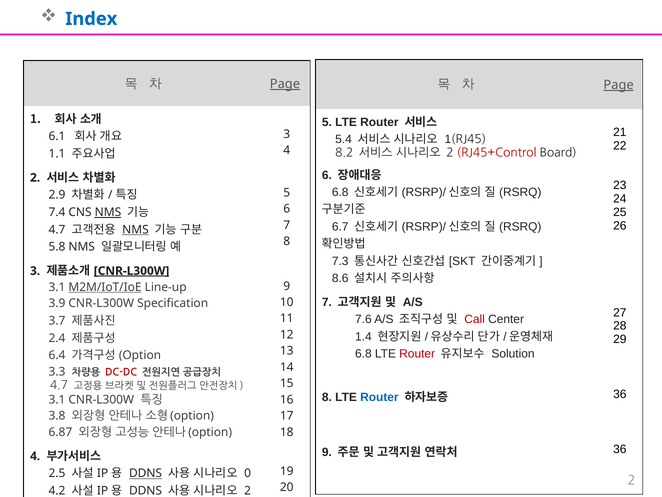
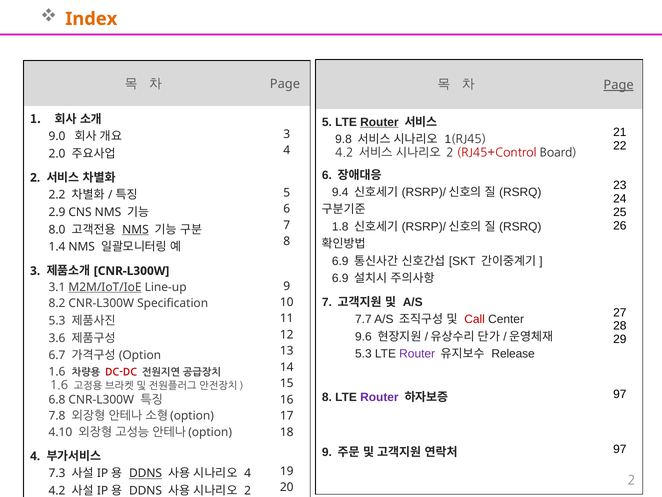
Index colour: blue -> orange (91, 19)
Page underline: present -> none (285, 84)
Router underline: none -> present (379, 122)
6.1: 6.1 -> 9.0 (57, 136)
5.4: 5.4 -> 9.8 (344, 139)
8.2: 8.2 -> 4.2 (344, 153)
1.1: 1.1 -> 2.0 (57, 154)
6.8: 6.8 -> 9.4 (340, 192)
2.9: 2.9 -> 2.2 (57, 195)
7.4: 7.4 -> 2.9 (57, 212)
NMS underline: present -> none (108, 212)
6.7: 6.7 -> 1.8 (340, 227)
4.7: 4.7 -> 8.0 (57, 229)
5.8: 5.8 -> 1.4 (57, 247)
7.3: 7.3 -> 6.9 (340, 261)
CNR-L300W underline: present -> none (132, 271)
8.6: 8.6 -> 6.9 (340, 278)
3.9: 3.9 -> 8.2 (57, 303)
7.6: 7.6 -> 7.7 (363, 319)
3.7: 3.7 -> 5.3 (57, 320)
1.4: 1.4 -> 9.6 (363, 336)
2.4: 2.4 -> 3.6 (57, 338)
6.8: 6.8 -> 5.3 (363, 354)
Router colour: red -> purple (417, 354)
Solution: Solution -> Release (513, 354)
6.4: 6.4 -> 6.7 (57, 355)
3.3: 3.3 -> 1.6 (57, 371)
4.7: 4.7 -> 1.6 (59, 385)
Router colour: blue -> purple (379, 397)
36: 36 -> 97 (620, 394)
3.1: 3.1 -> 6.8 (57, 399)
3.8: 3.8 -> 7.8 (57, 416)
6.87: 6.87 -> 4.10 (60, 432)
36: 36 -> 97 (620, 449)
2.5: 2.5 -> 7.3 (57, 473)
0: 0 -> 4 (248, 473)
